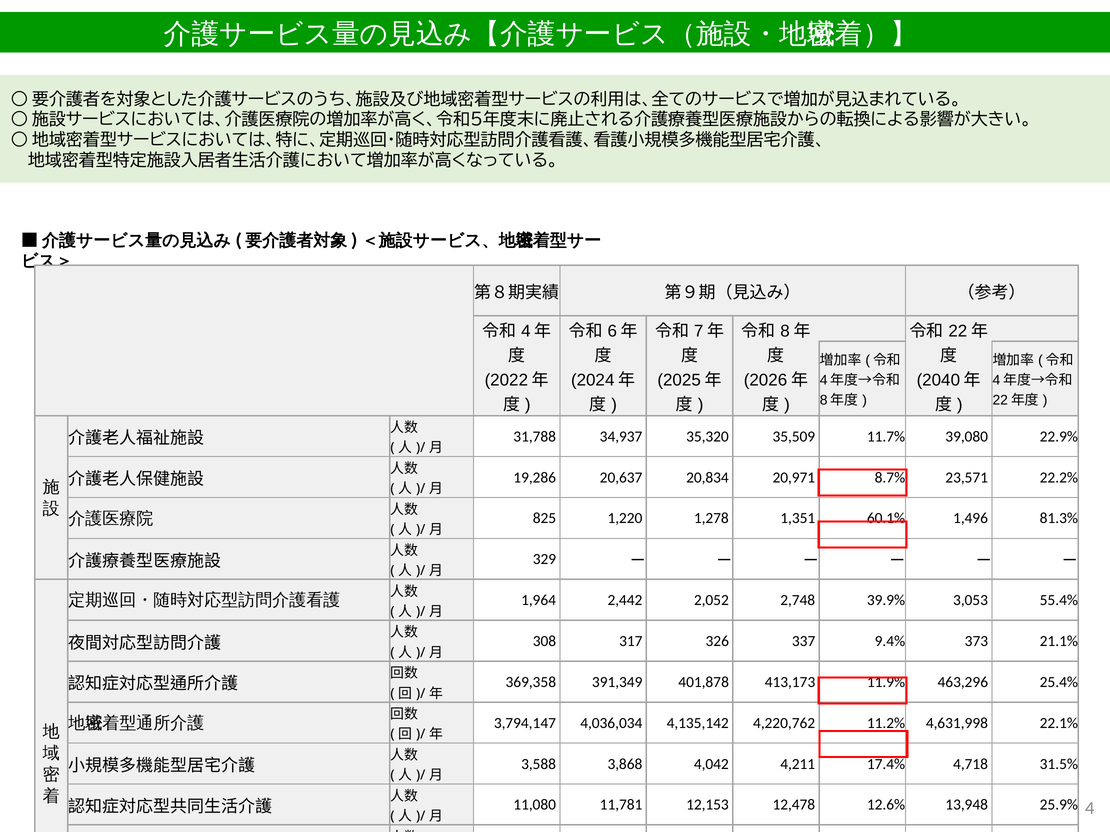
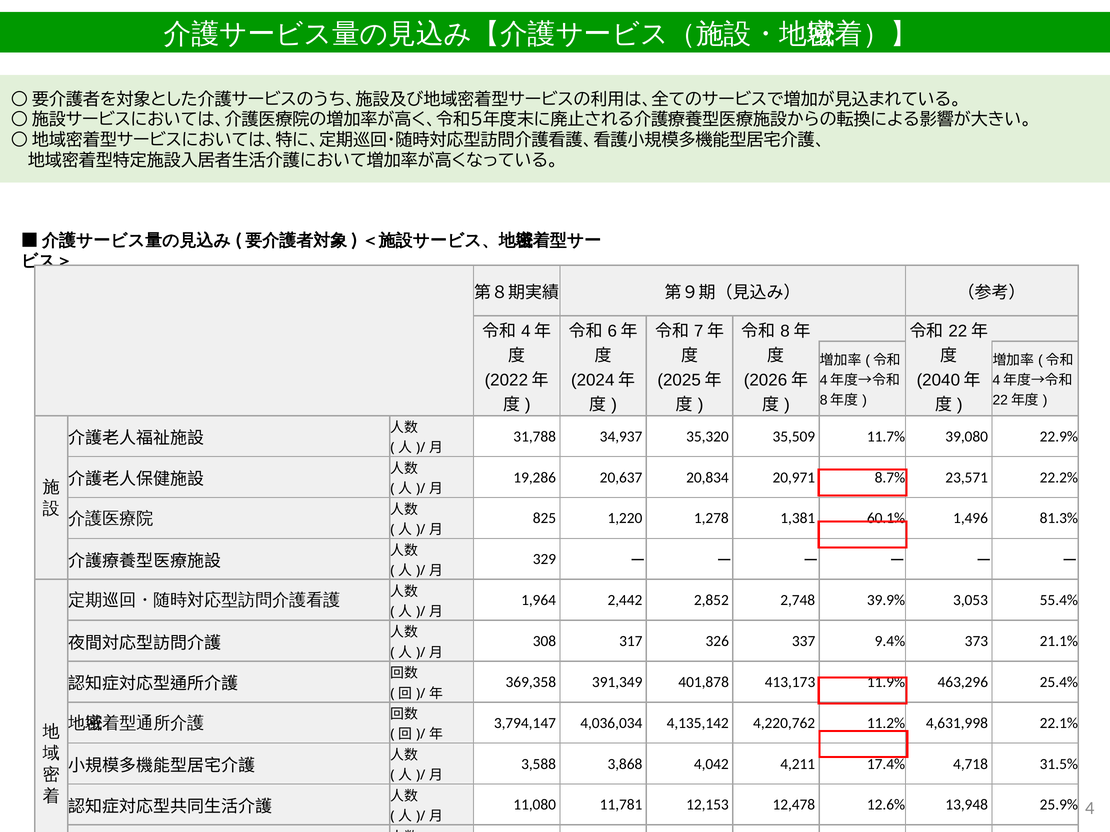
1,351: 1,351 -> 1,381 (798, 519)
2,052: 2,052 -> 2,852 (711, 601)
